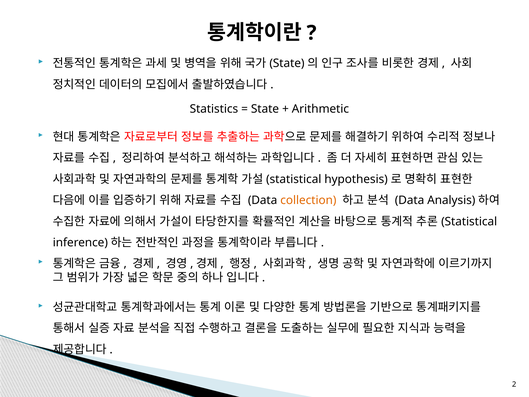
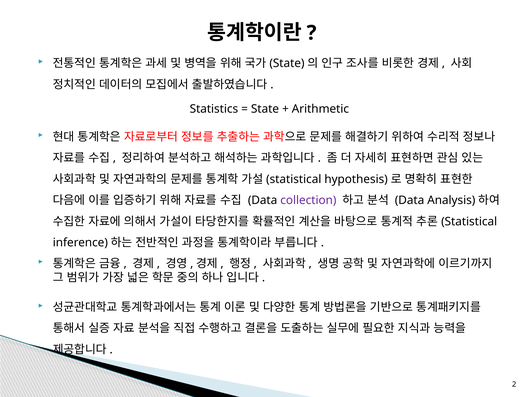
collection colour: orange -> purple (308, 200)
